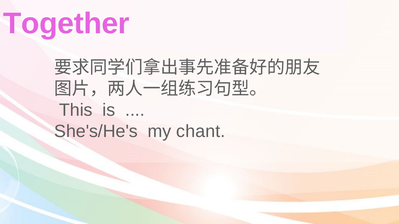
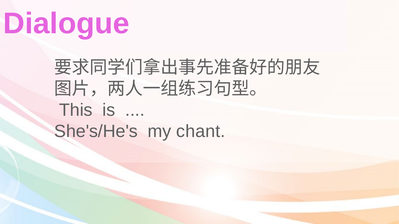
Together: Together -> Dialogue (66, 24)
